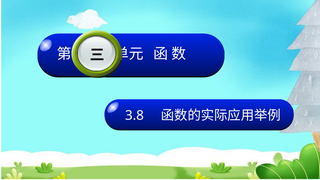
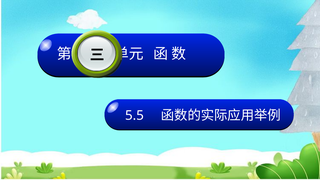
3.8: 3.8 -> 5.5 (134, 115)
